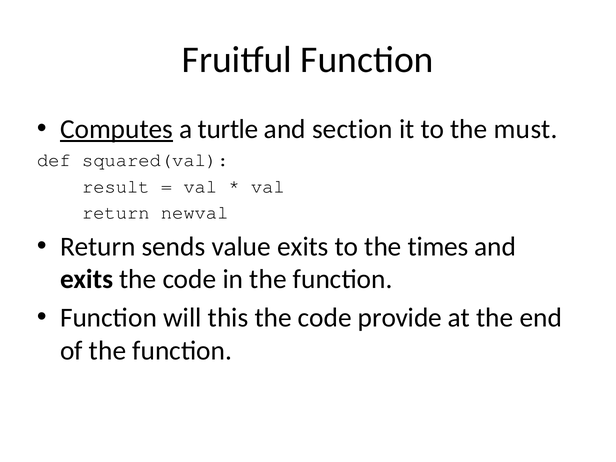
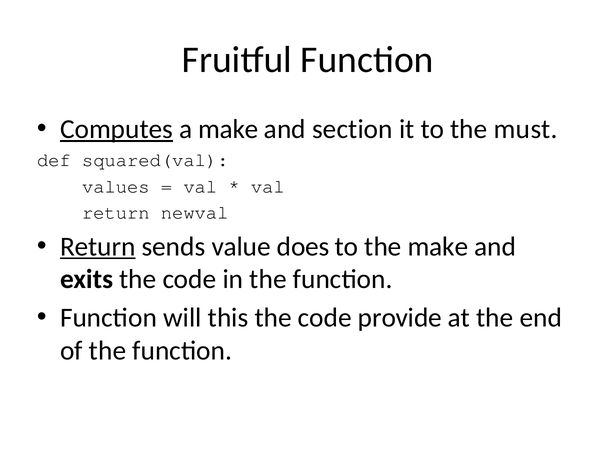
a turtle: turtle -> make (228, 129)
result: result -> values (116, 186)
Return underline: none -> present (98, 247)
value exits: exits -> does (303, 247)
the times: times -> make (438, 247)
